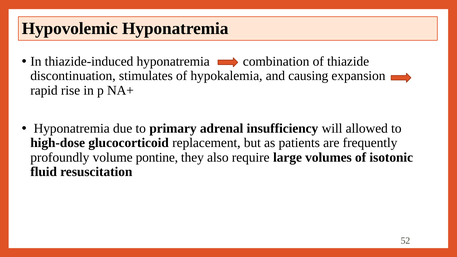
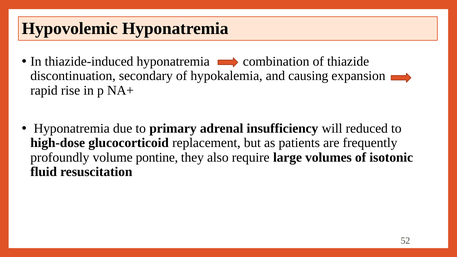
stimulates: stimulates -> secondary (146, 76)
allowed: allowed -> reduced (367, 129)
